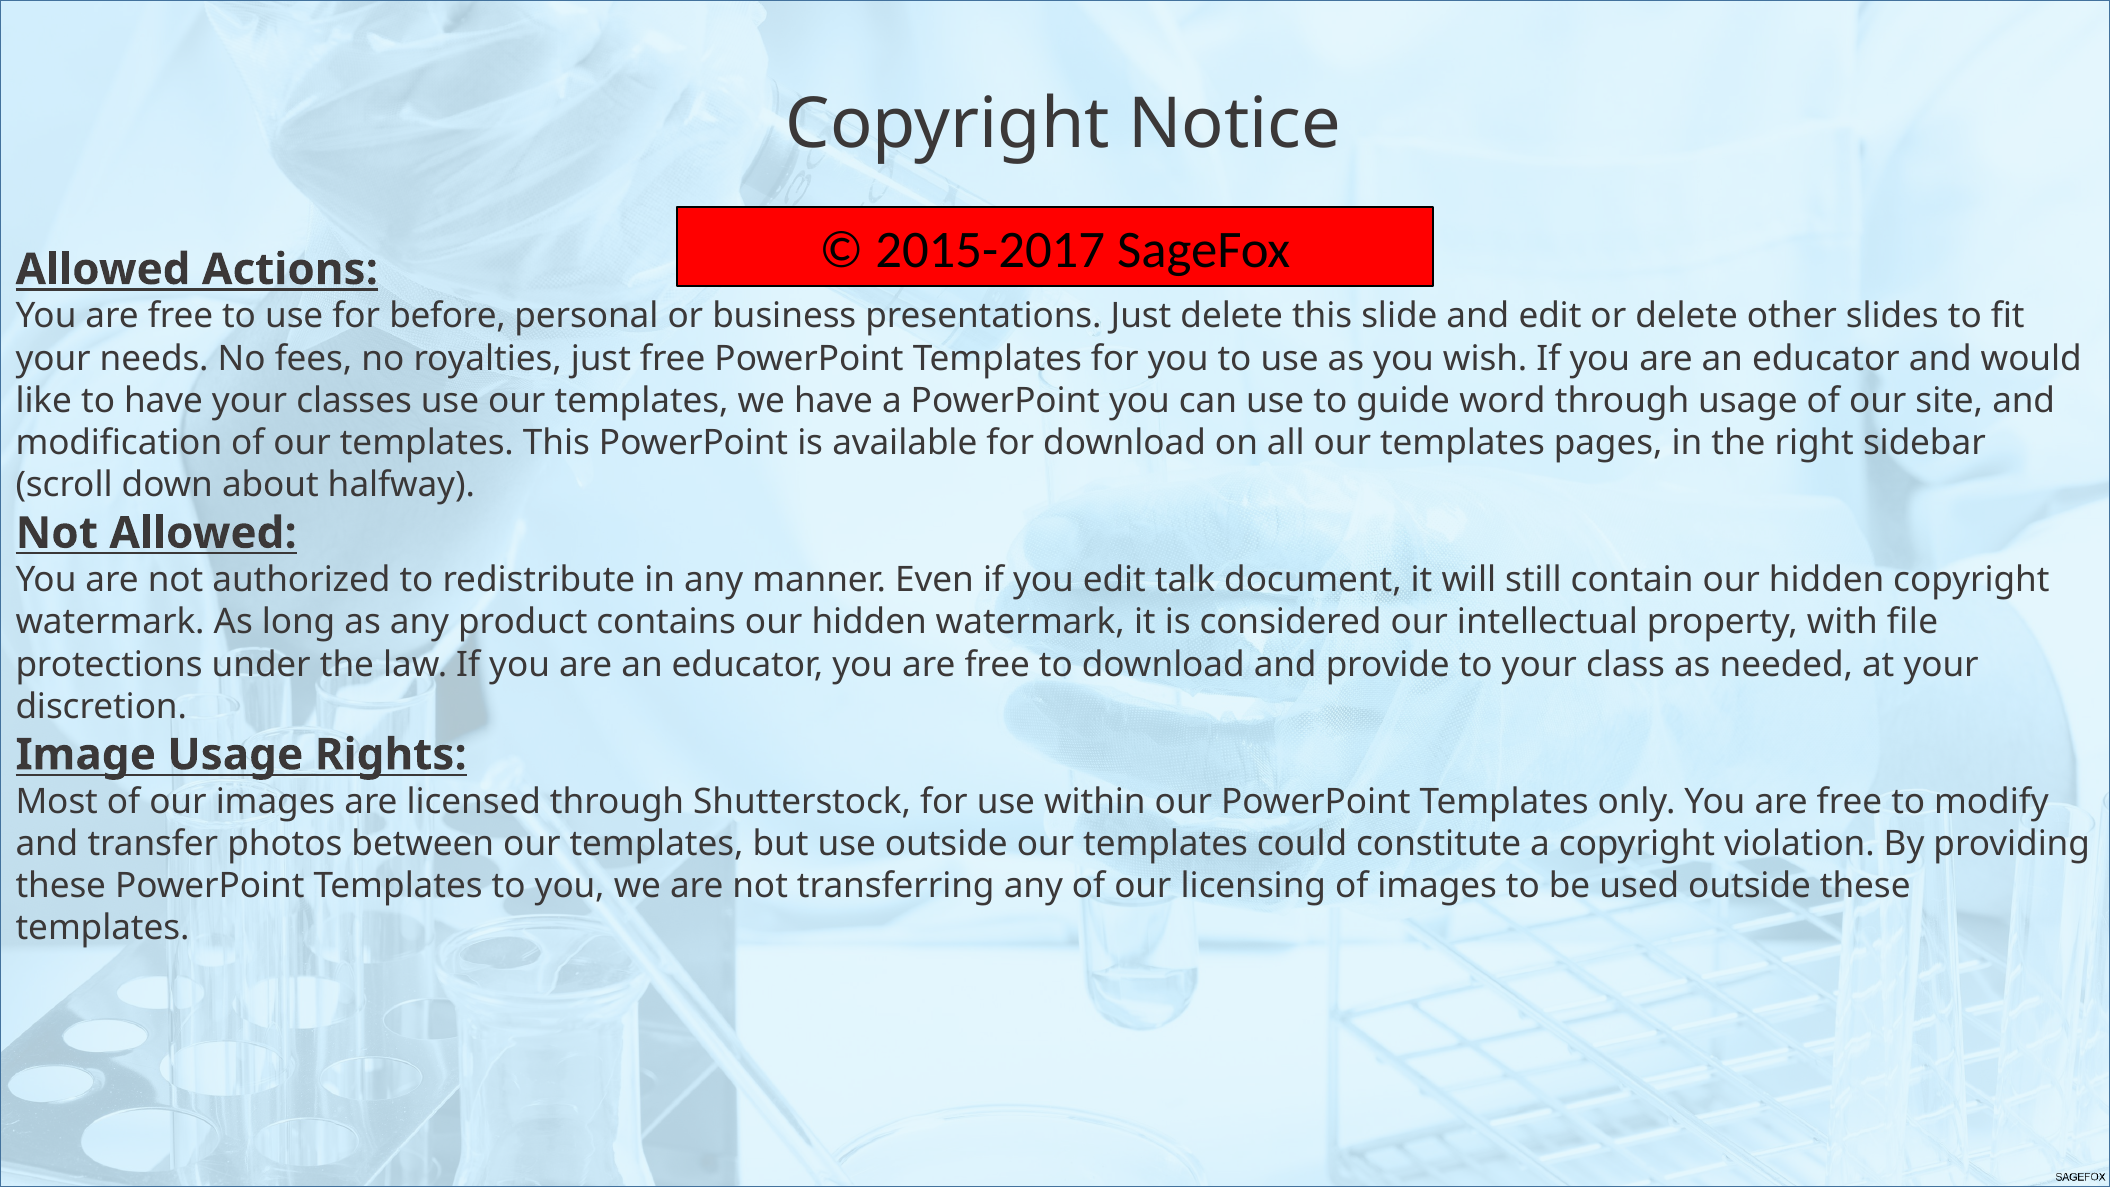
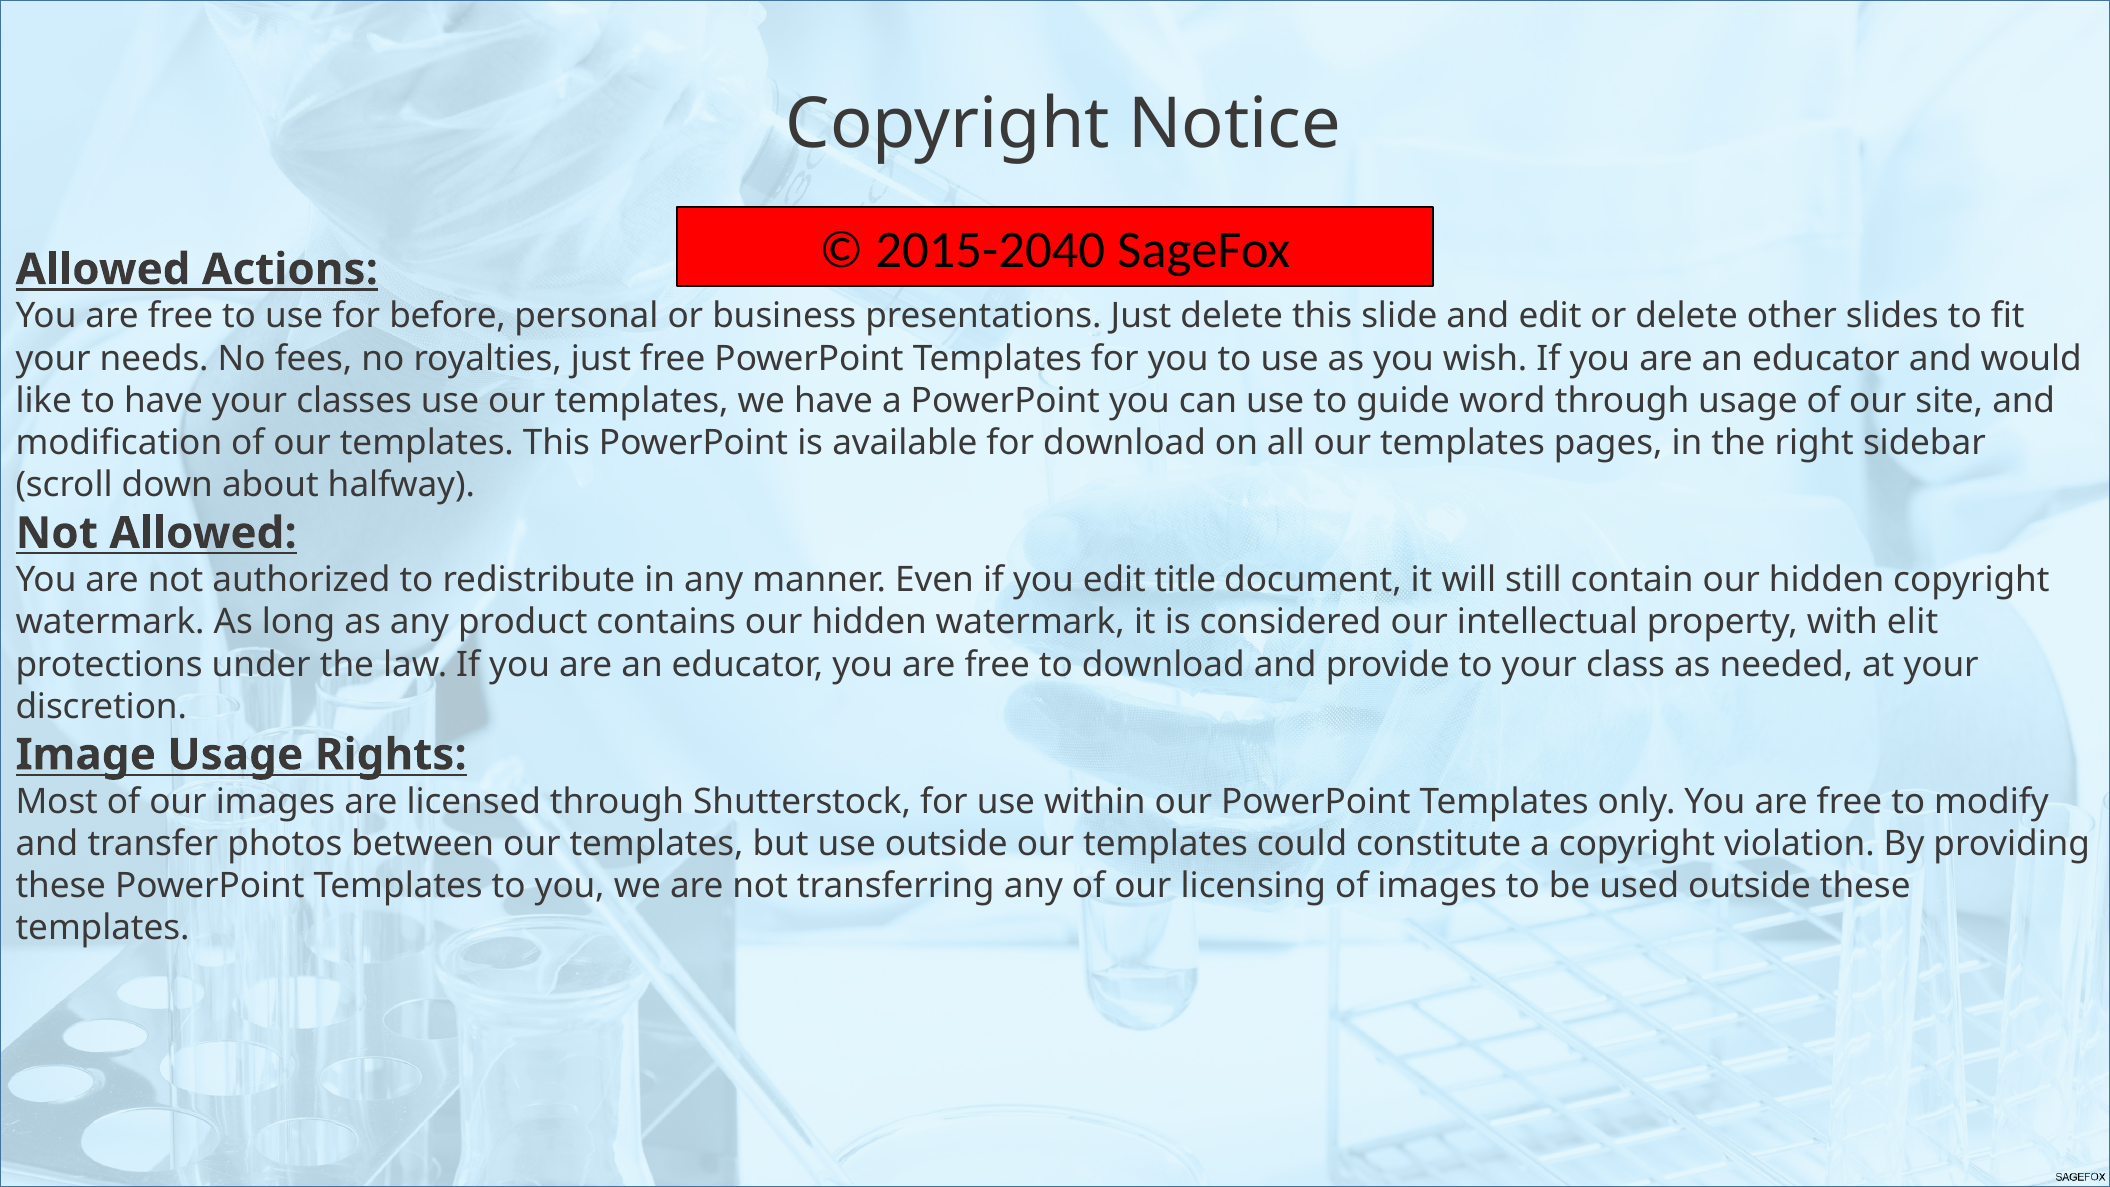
2015-2017: 2015-2017 -> 2015-2040 (990, 250)
talk: talk -> title (1185, 580)
file: file -> elit (1913, 622)
